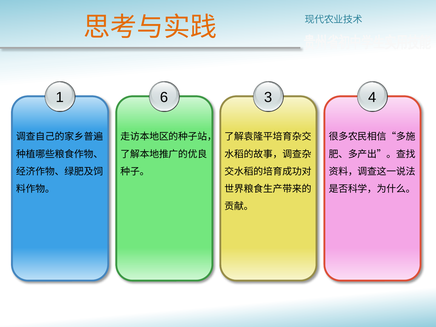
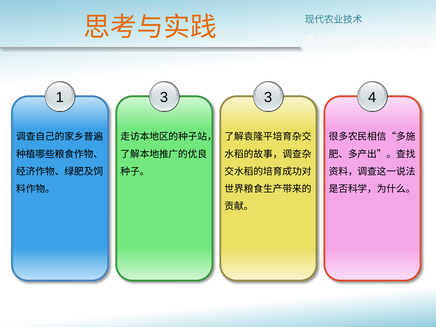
1 6: 6 -> 3 (164, 97)
